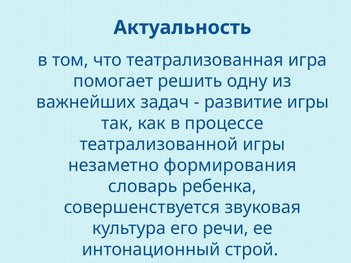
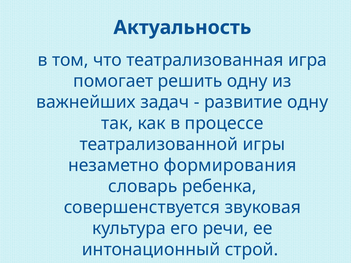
развитие игры: игры -> одну (308, 102)
